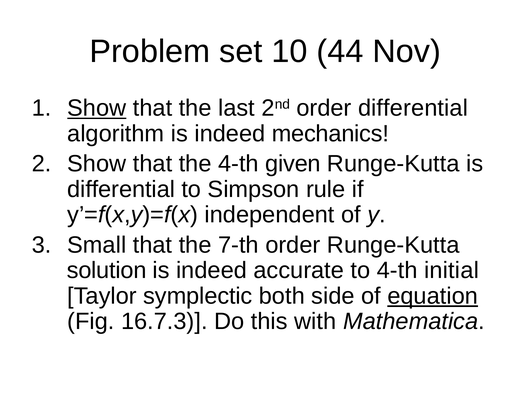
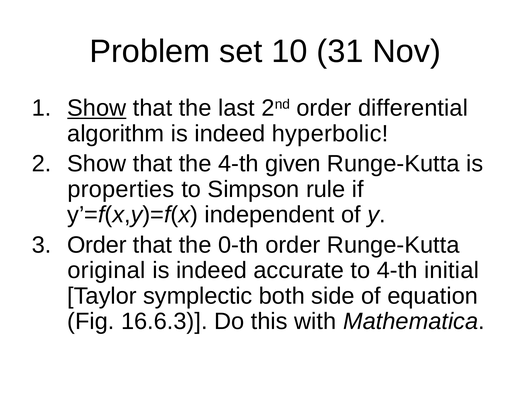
44: 44 -> 31 (340, 51)
mechanics: mechanics -> hyperbolic (330, 134)
differential: differential -> properties (121, 189)
Small: Small -> Order (97, 245)
7-th: 7-th -> 0-th (238, 245)
solution: solution -> original (106, 271)
equation underline: present -> none (433, 296)
16.7.3: 16.7.3 -> 16.6.3 (164, 322)
